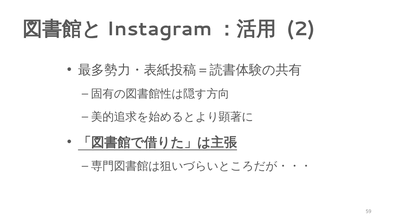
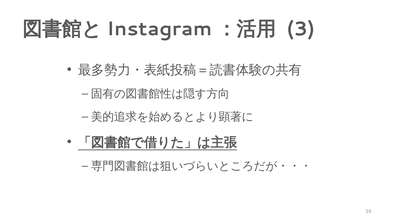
2: 2 -> 3 (301, 29)
